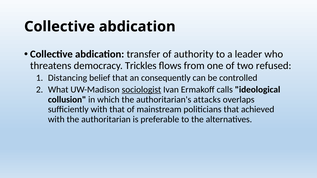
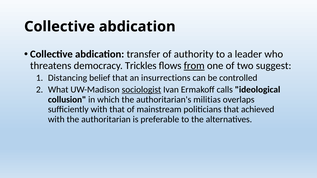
from underline: none -> present (194, 66)
refused: refused -> suggest (274, 66)
consequently: consequently -> insurrections (166, 78)
attacks: attacks -> militias (207, 100)
